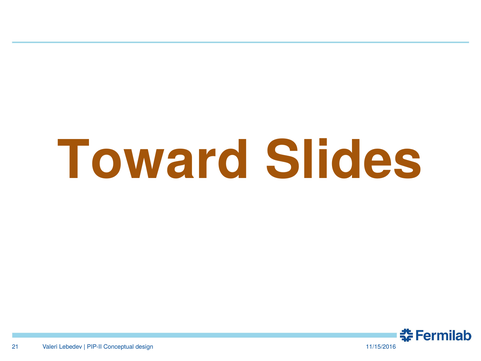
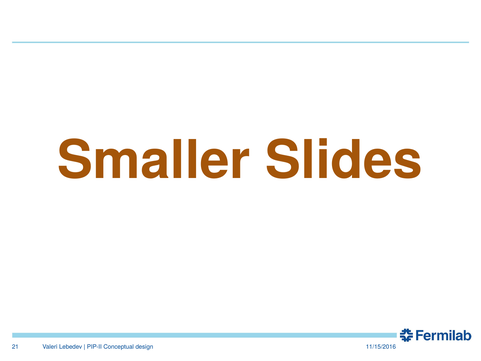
Toward: Toward -> Smaller (154, 160)
